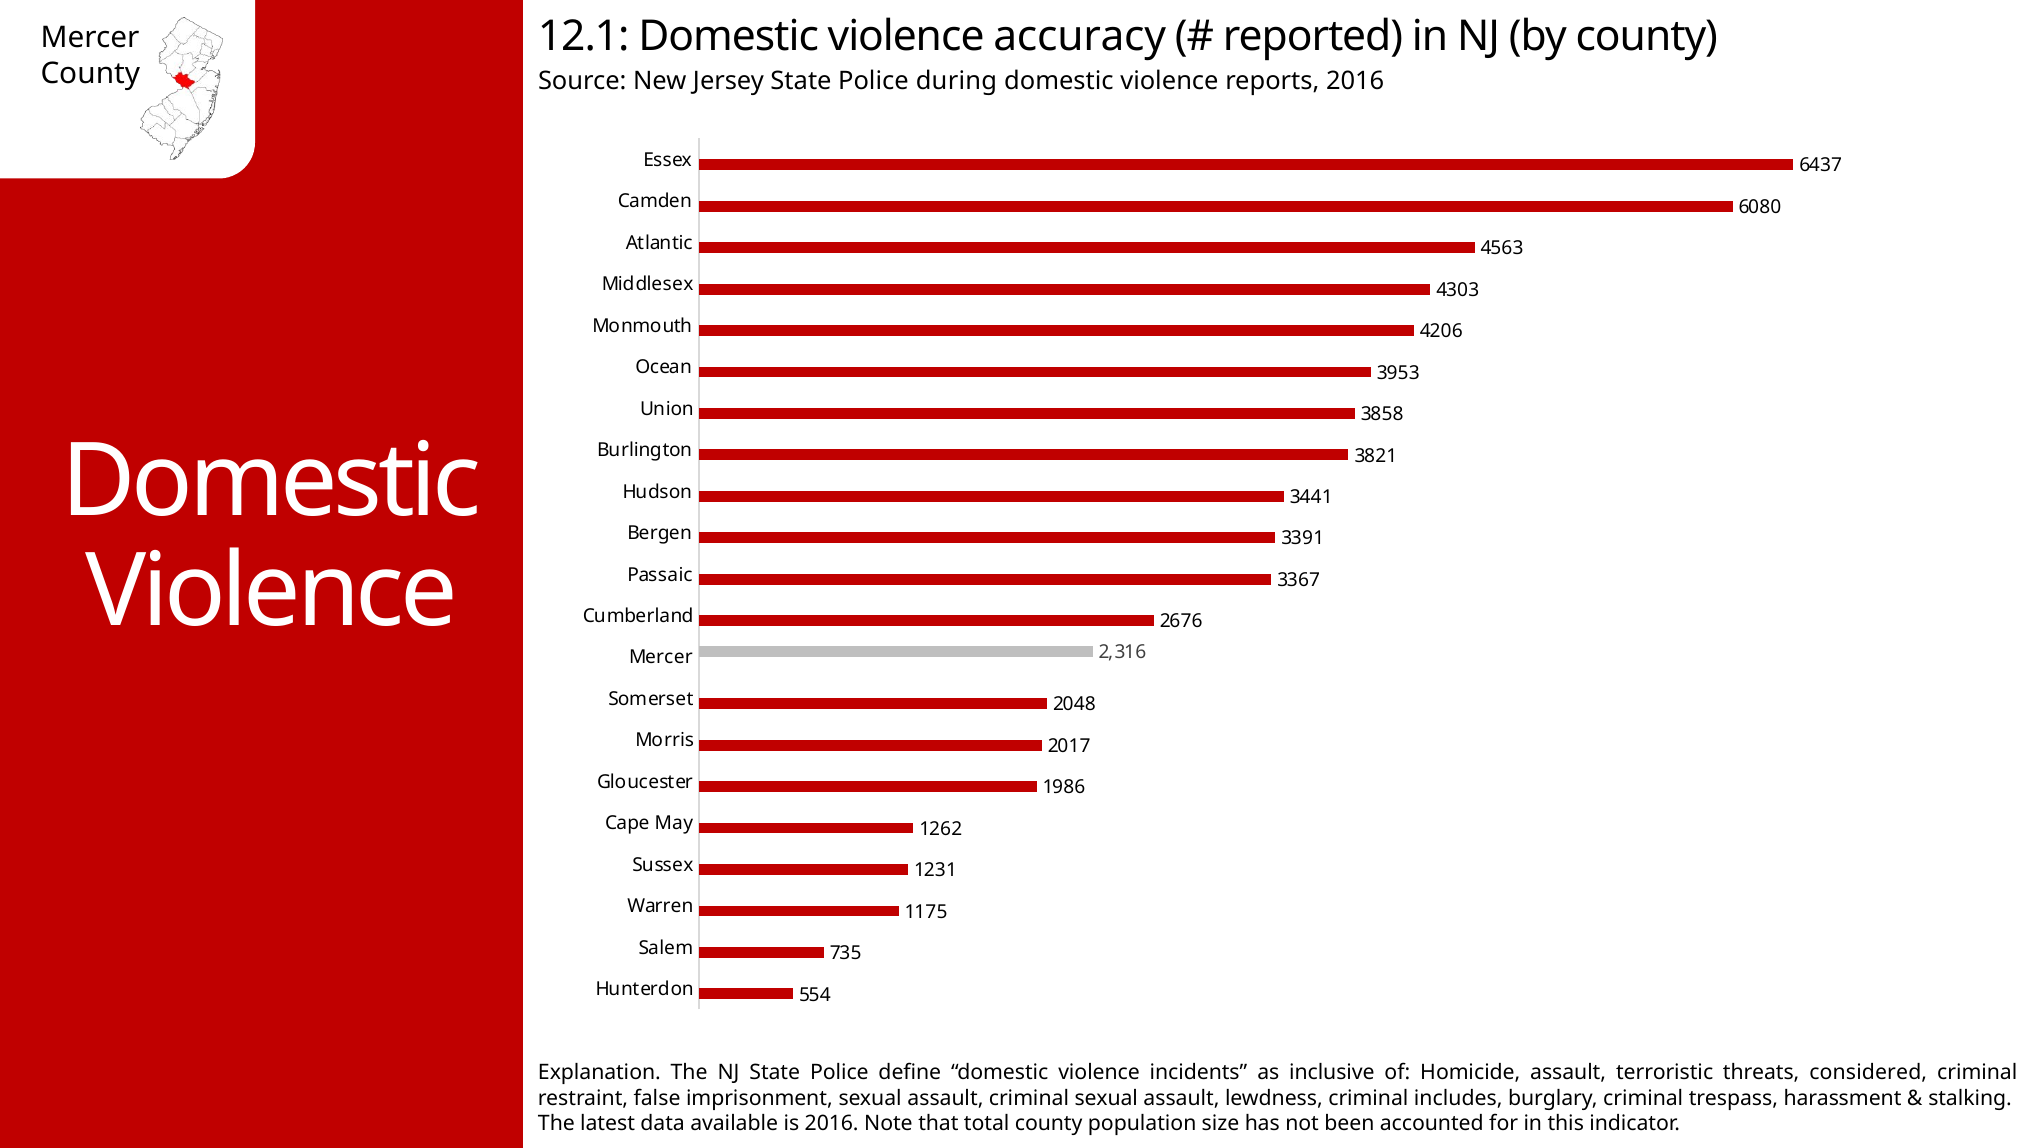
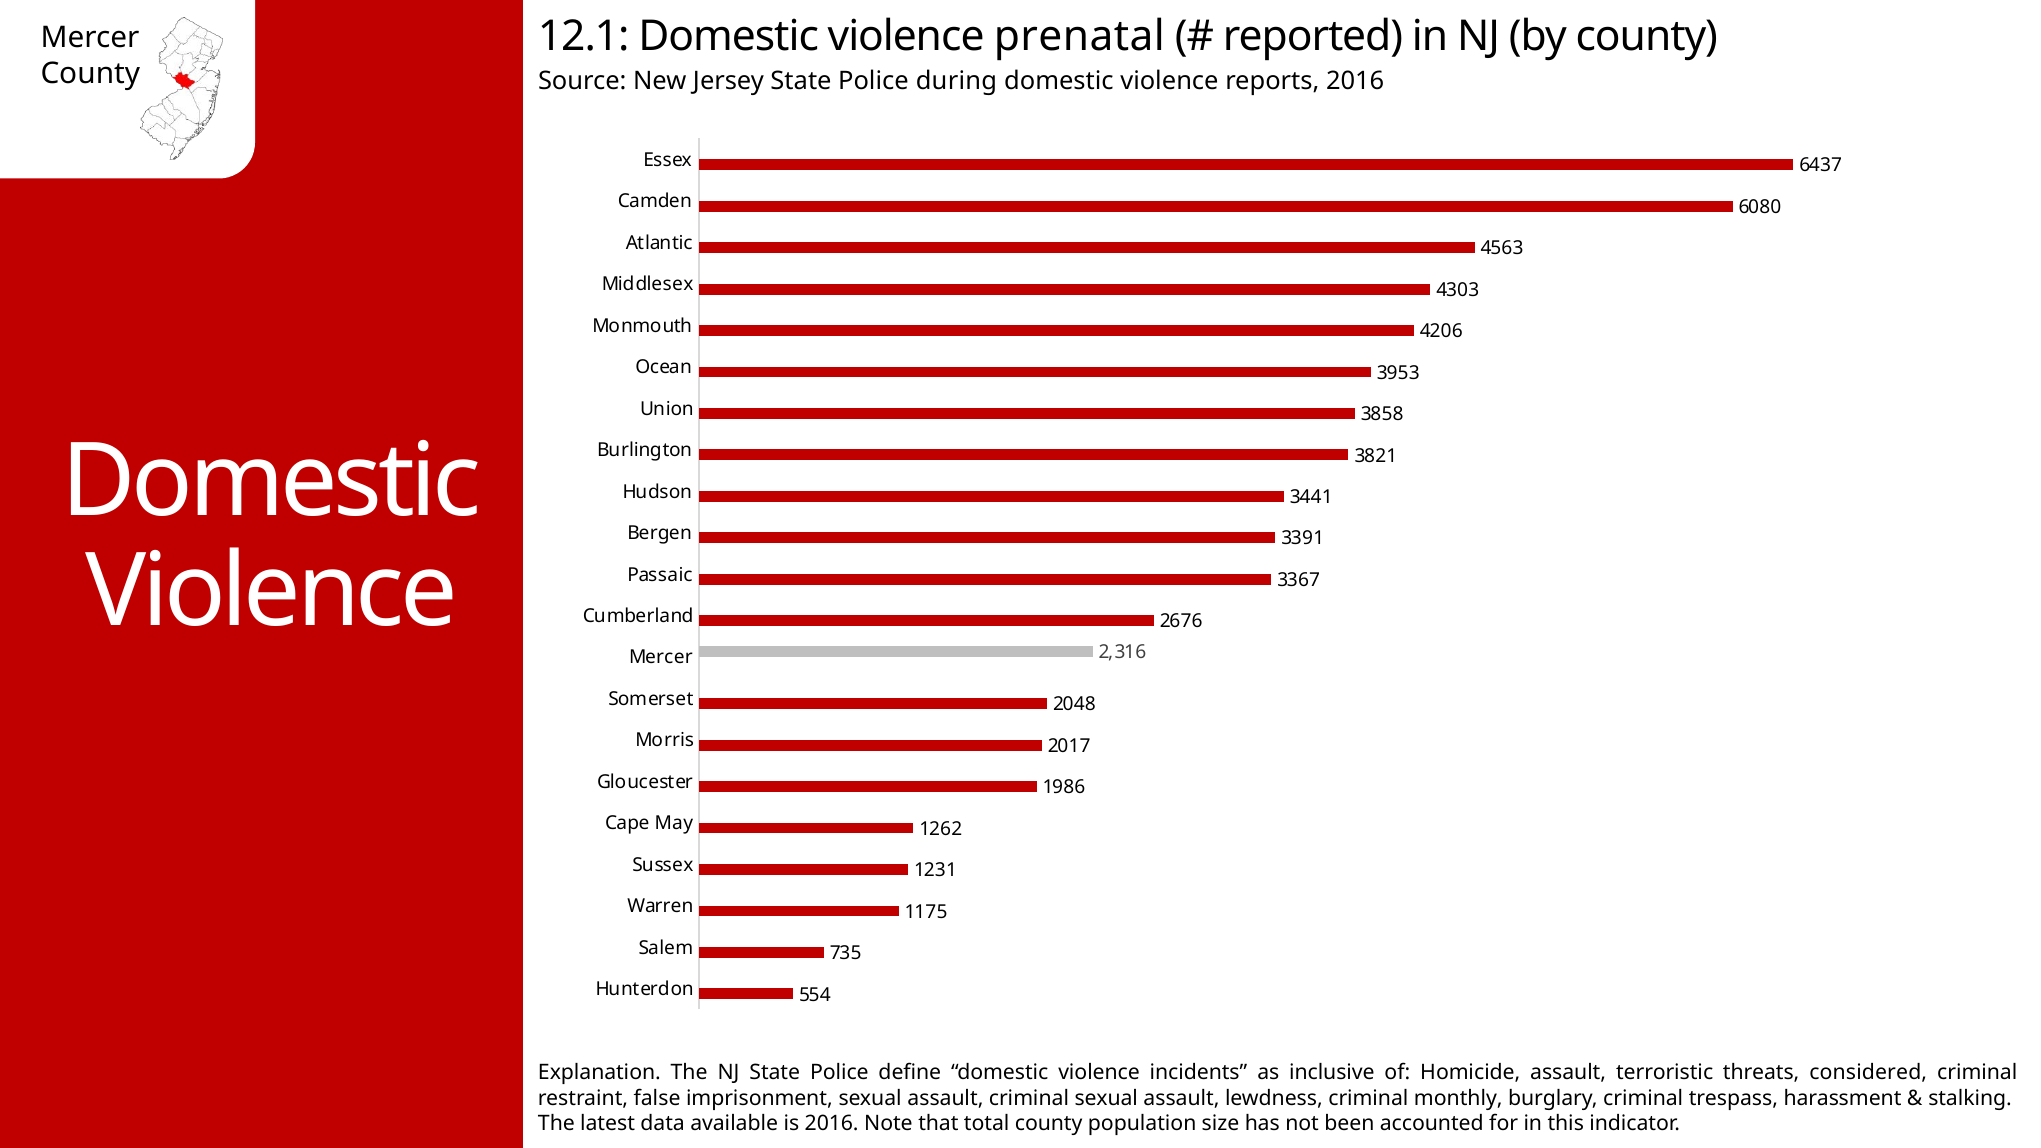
accuracy: accuracy -> prenatal (1079, 36)
includes: includes -> monthly (1458, 1098)
